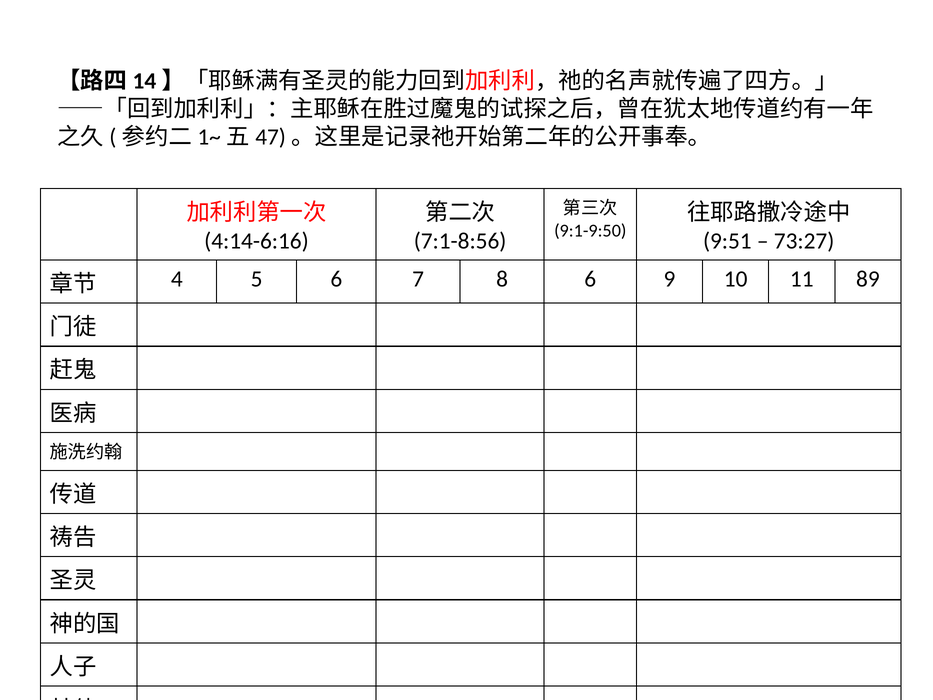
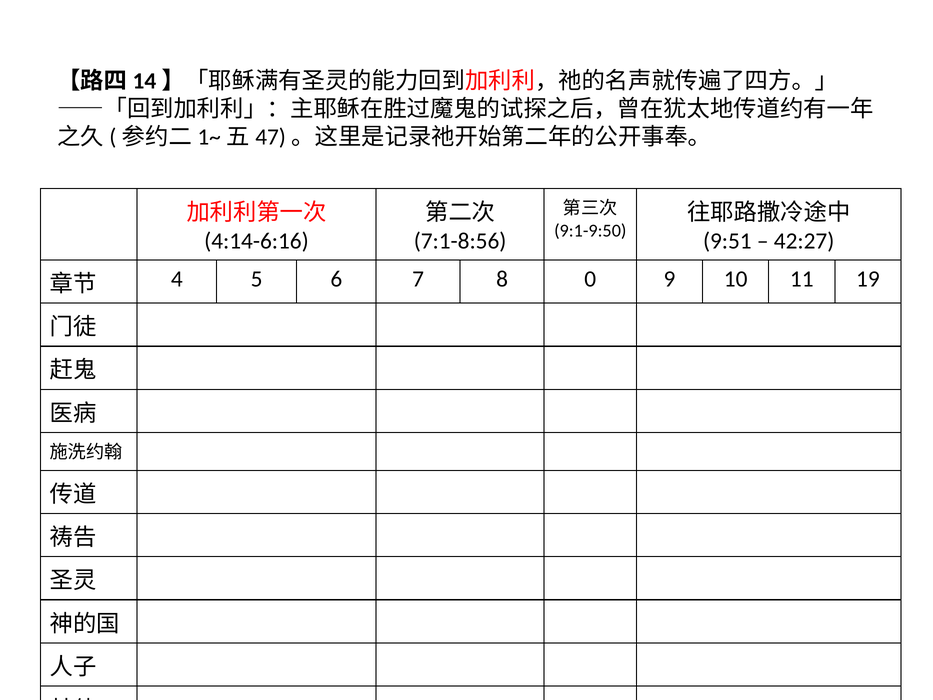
73:27: 73:27 -> 42:27 (804, 241)
8 6: 6 -> 0 (590, 279)
89: 89 -> 19 (868, 279)
